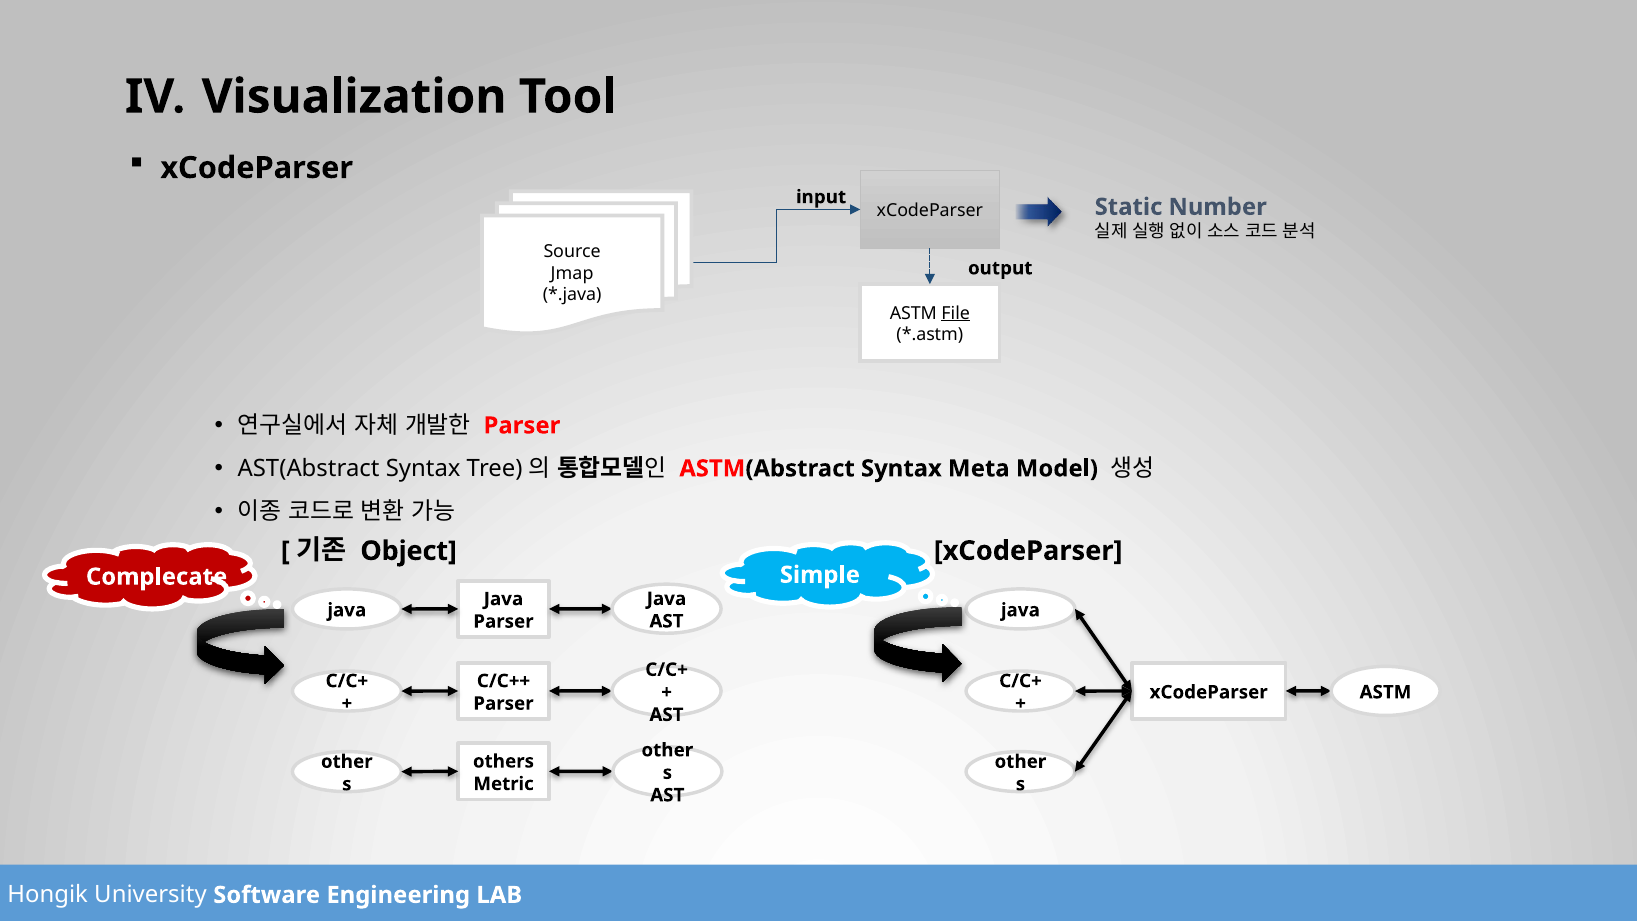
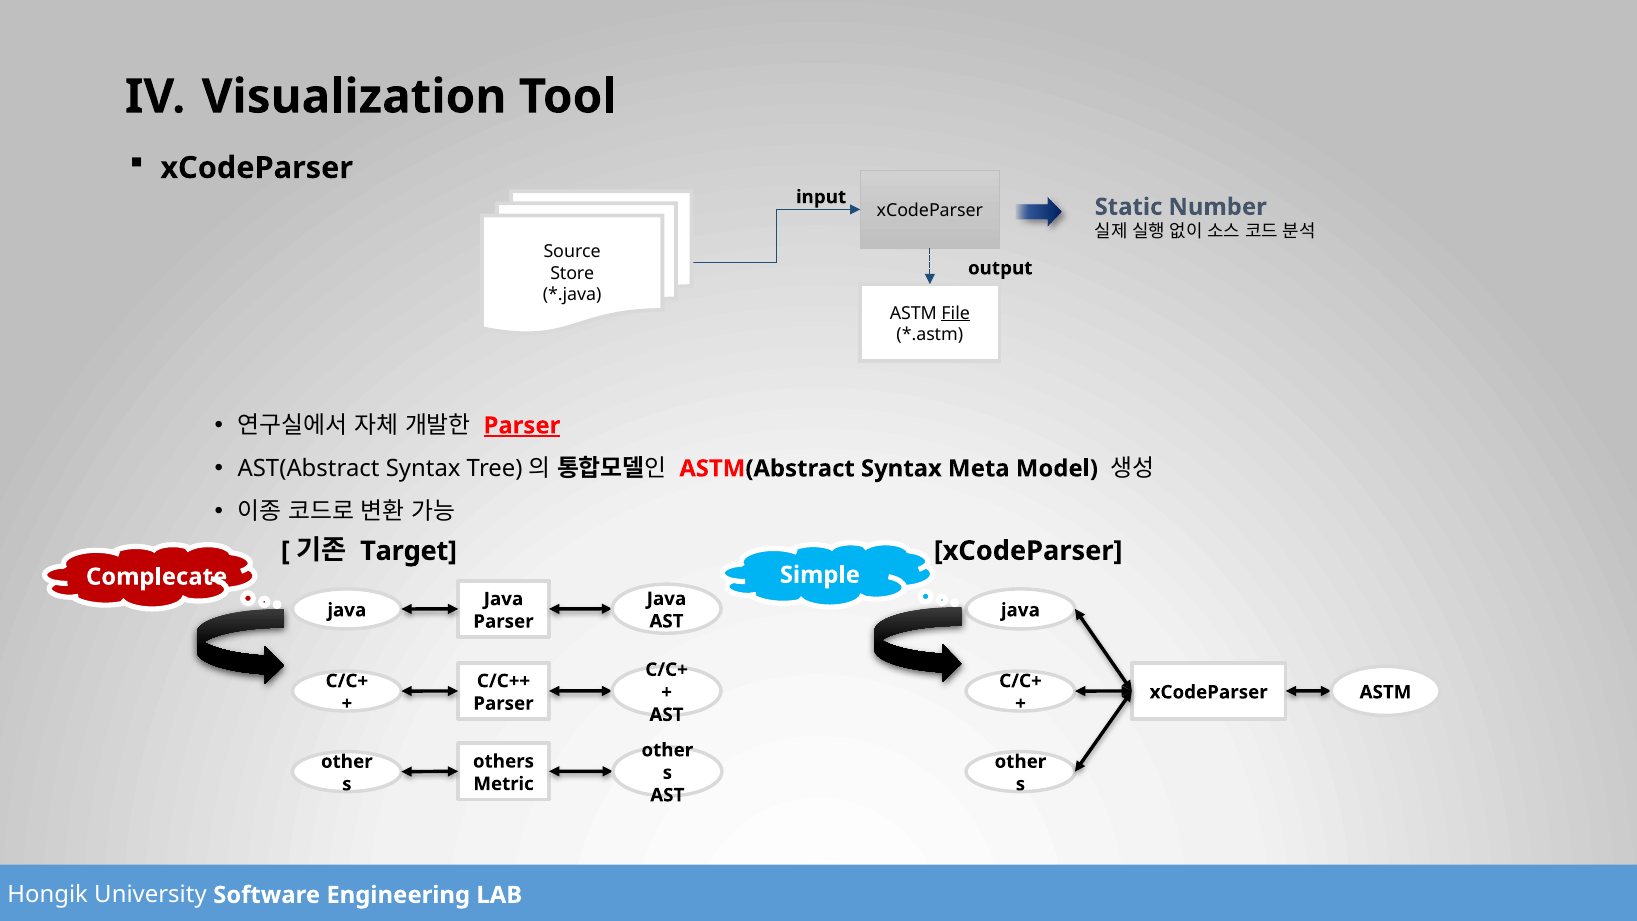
Jmap: Jmap -> Store (572, 273)
Parser underline: none -> present (522, 426)
Object: Object -> Target (409, 551)
